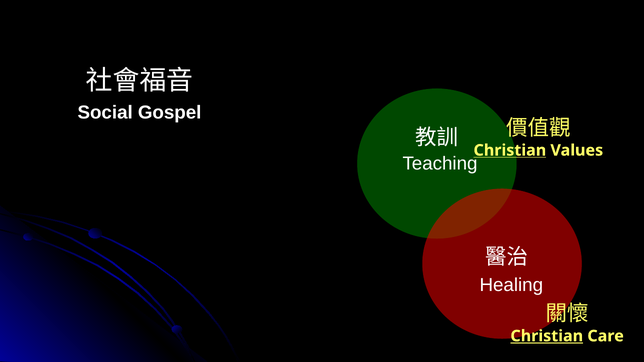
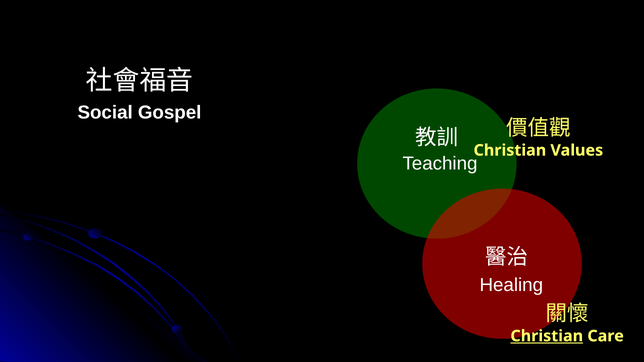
Christian underline: present -> none (510, 150)
